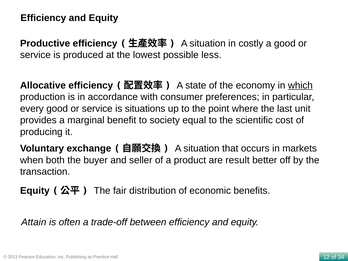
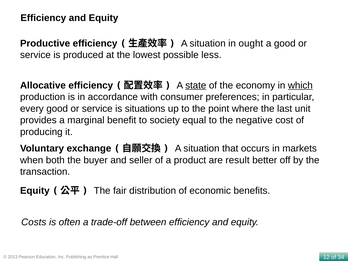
costly: costly -> ought (251, 43)
state underline: none -> present (196, 85)
scientific: scientific -> negative (254, 120)
Attain: Attain -> Costs (34, 222)
